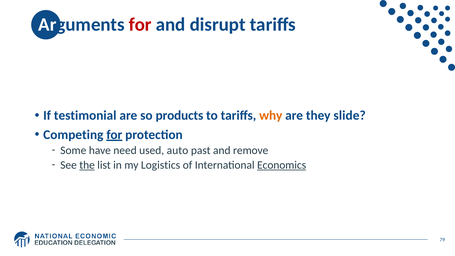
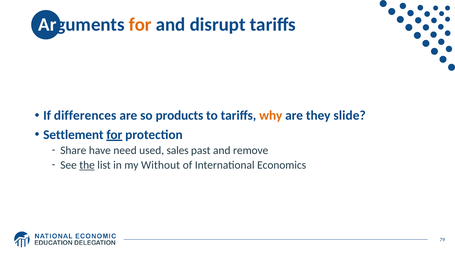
for colour: red -> orange (140, 25)
testimonial: testimonial -> differences (85, 116)
Competing: Competing -> Settlement (73, 135)
Some: Some -> Share (73, 150)
auto: auto -> sales (178, 150)
Logistics: Logistics -> Without (161, 165)
Economics underline: present -> none (282, 165)
